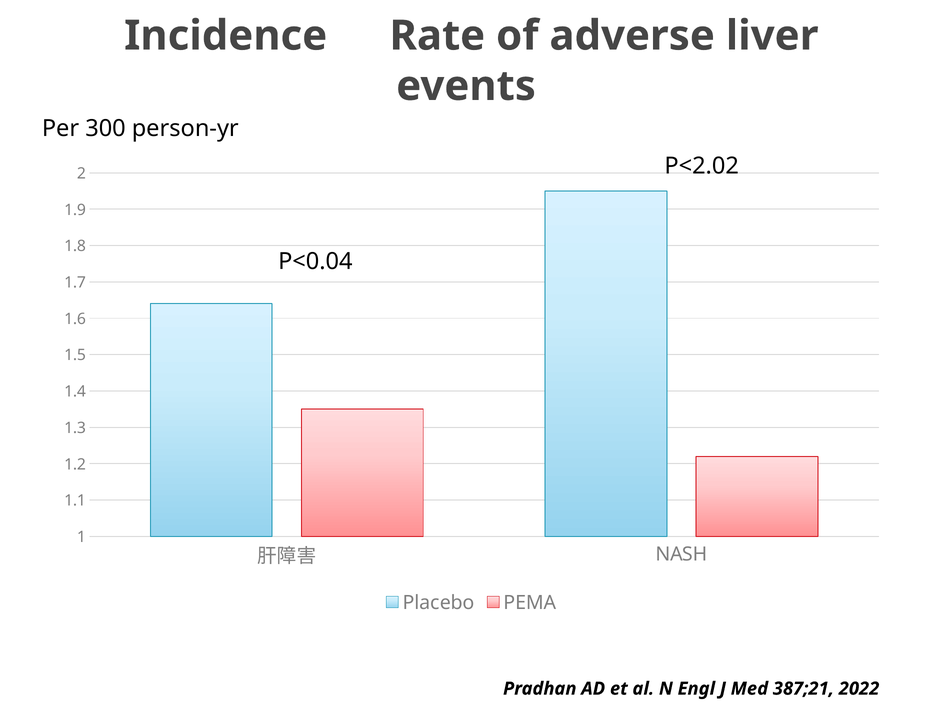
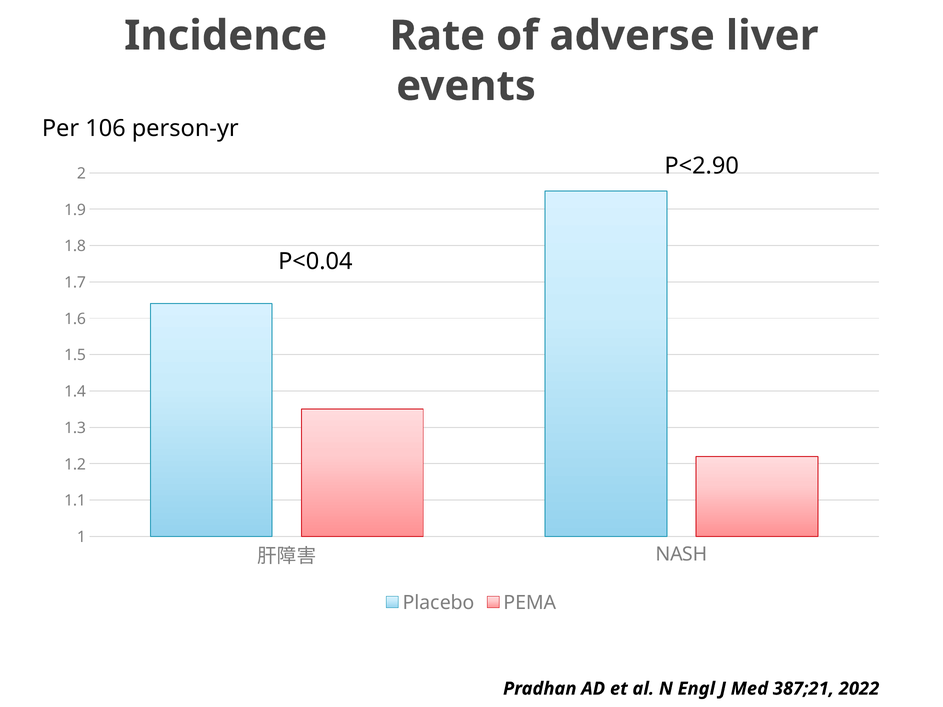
300: 300 -> 106 (105, 129)
P<2.02: P<2.02 -> P<2.90 (702, 166)
